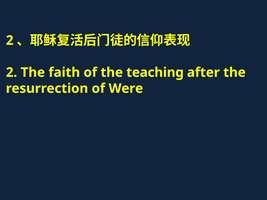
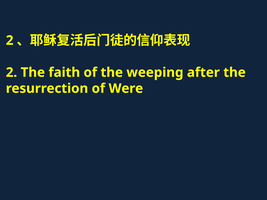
teaching: teaching -> weeping (155, 73)
